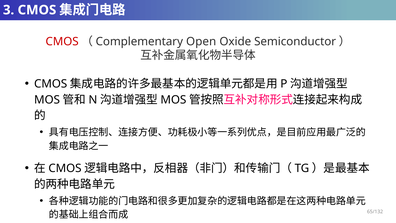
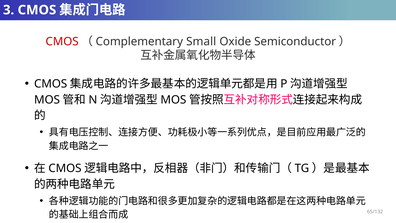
Open: Open -> Small (201, 41)
